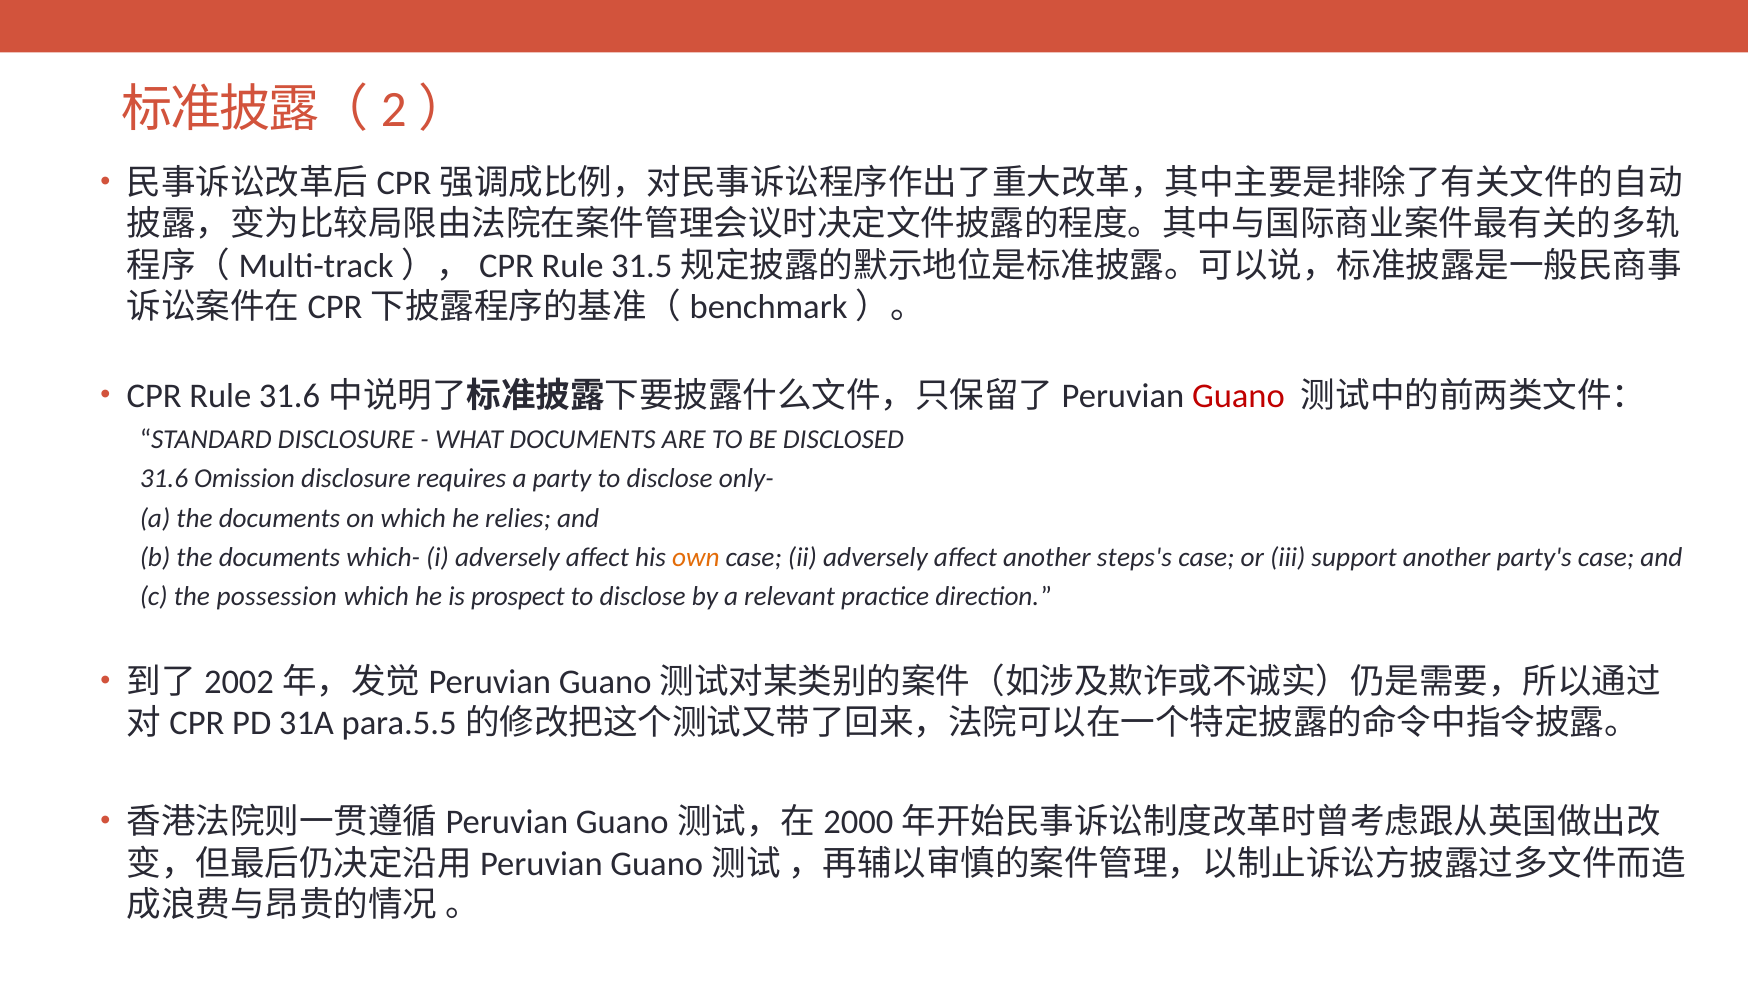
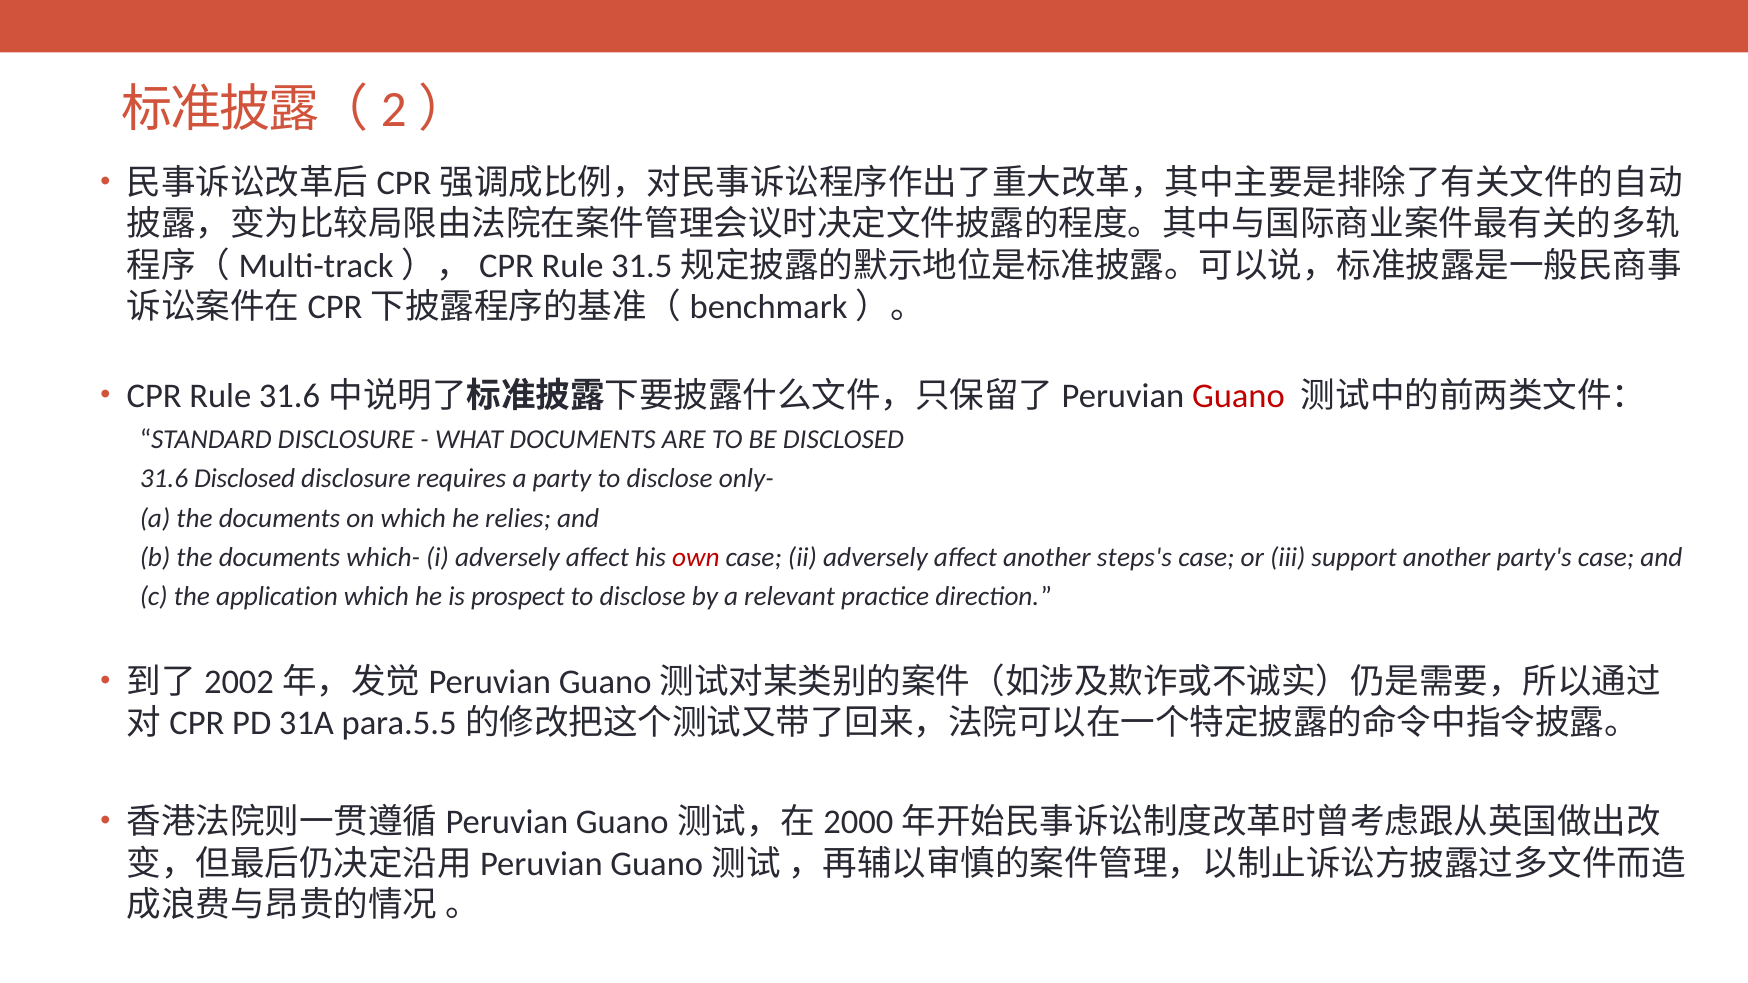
31.6 Omission: Omission -> Disclosed (245, 479)
own colour: orange -> red (696, 558)
possession: possession -> application (277, 597)
